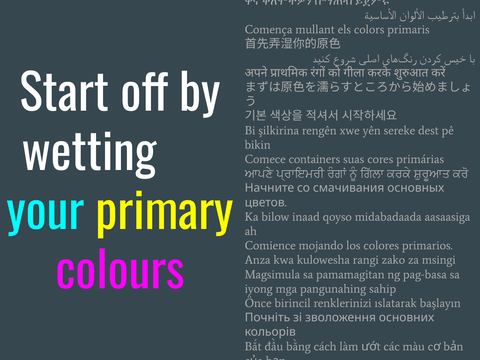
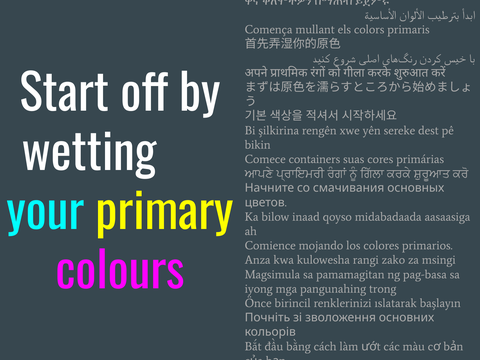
sahip: sahip -> trong (383, 289)
